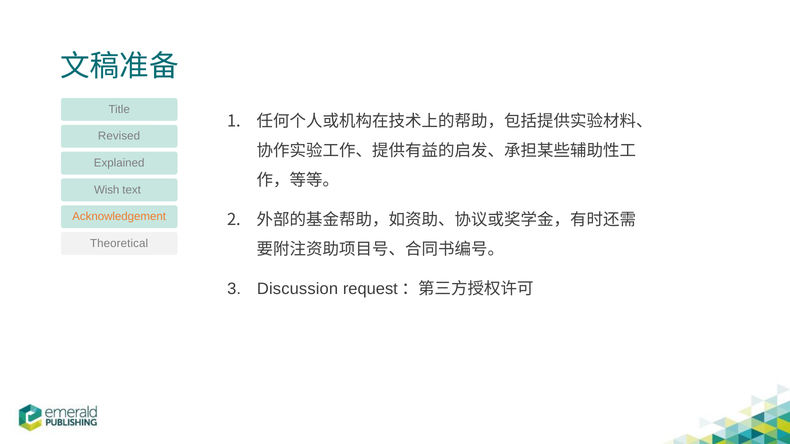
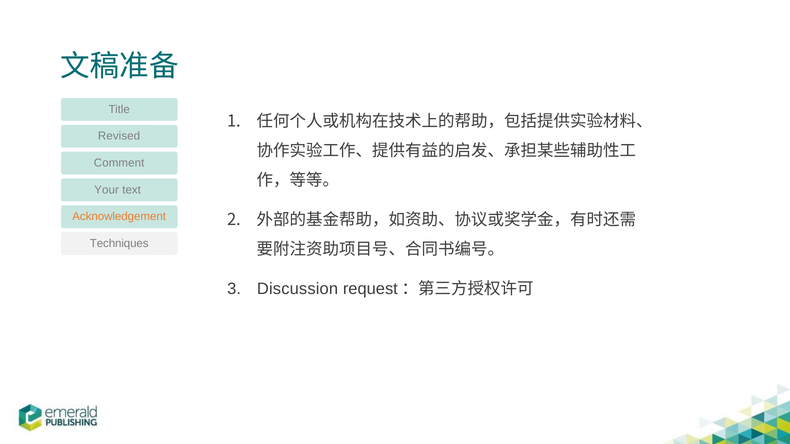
Explained: Explained -> Comment (119, 163)
Wish: Wish -> Your (107, 190)
Theoretical: Theoretical -> Techniques (119, 244)
